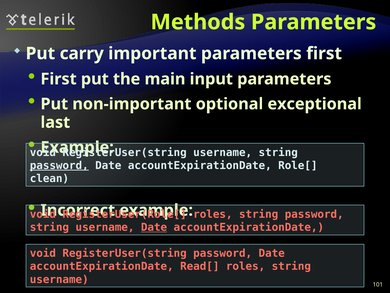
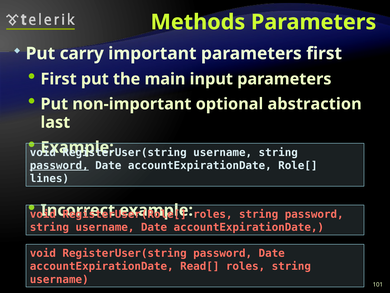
exceptional: exceptional -> abstraction (315, 104)
clean: clean -> lines (49, 178)
Date underline: present -> none (154, 227)
